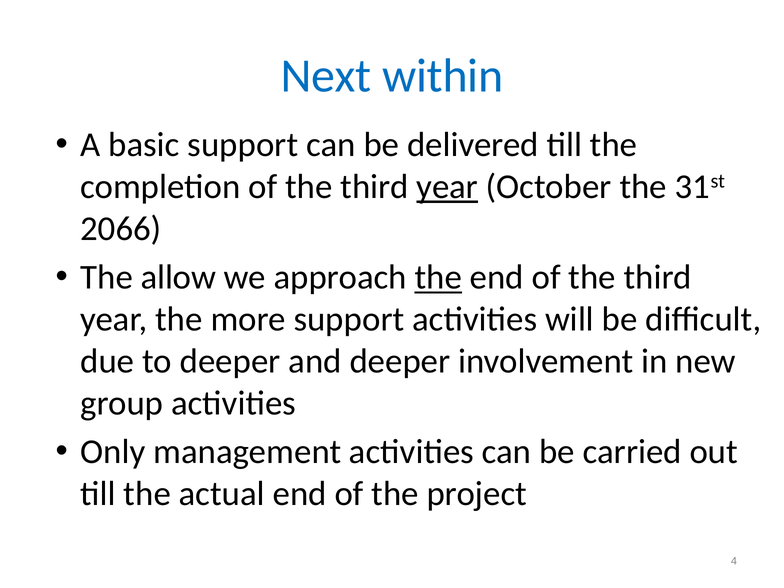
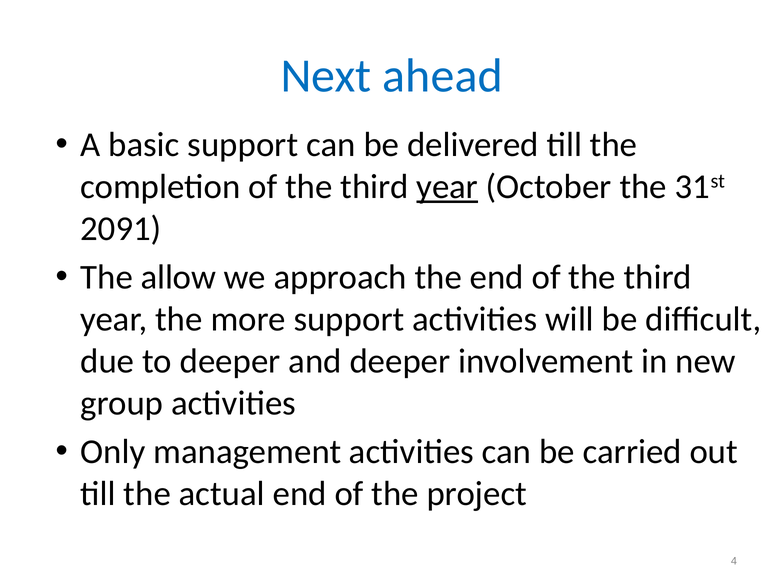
within: within -> ahead (443, 76)
2066: 2066 -> 2091 (121, 229)
the underline: present -> none (438, 277)
